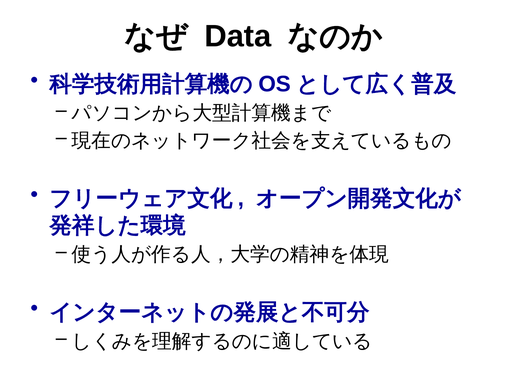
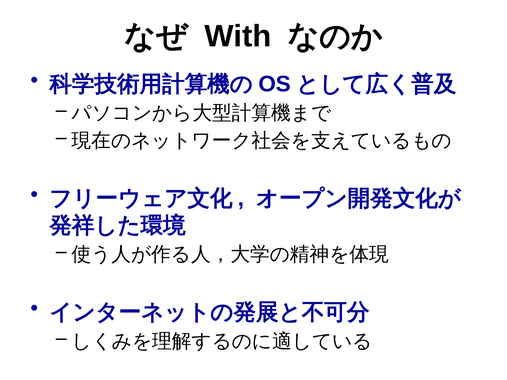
Data: Data -> With (238, 36)
